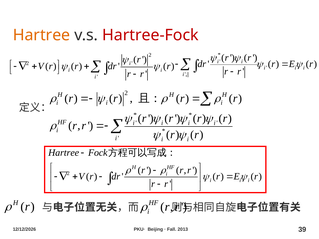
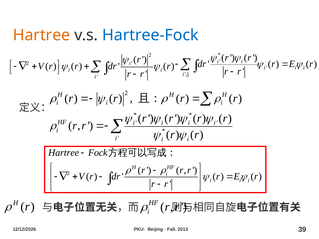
Hartree-Fock colour: red -> blue (150, 35)
